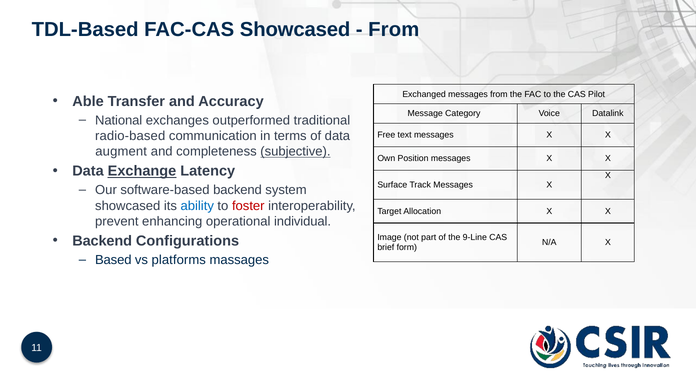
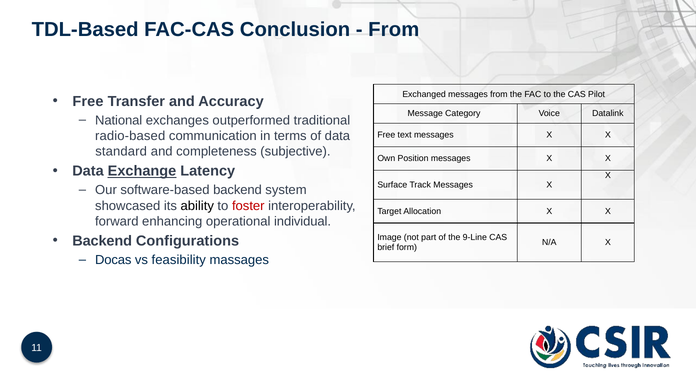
FAC-CAS Showcased: Showcased -> Conclusion (295, 30)
Able: Able -> Free (88, 101)
augment: augment -> standard (121, 152)
subjective underline: present -> none (295, 152)
ability colour: blue -> black (197, 206)
prevent: prevent -> forward (117, 222)
Based: Based -> Docas (113, 260)
platforms: platforms -> feasibility (179, 260)
